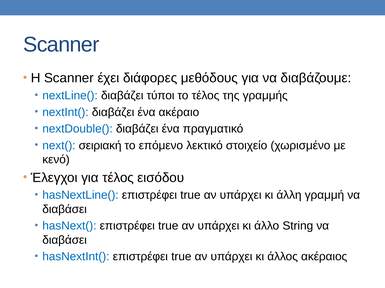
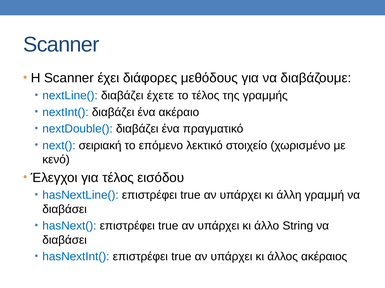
τύποι: τύποι -> έχετε (160, 96)
